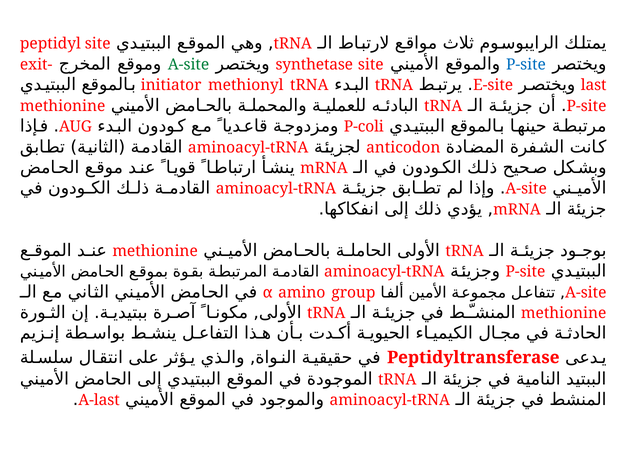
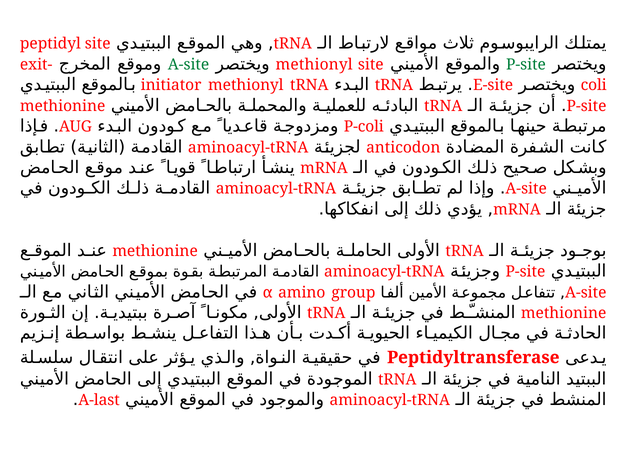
synthetase: synthetase -> methionyl (314, 64)
P-site colour: blue -> green (526, 64)
last: last -> coli (594, 85)
